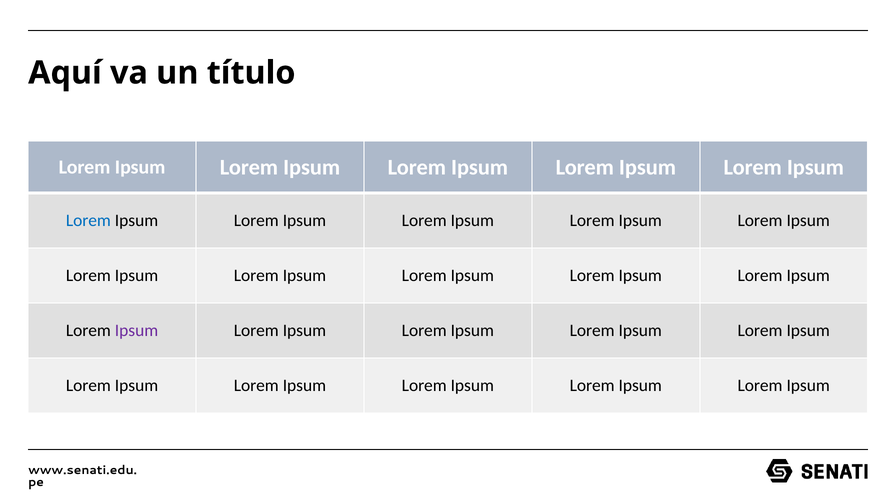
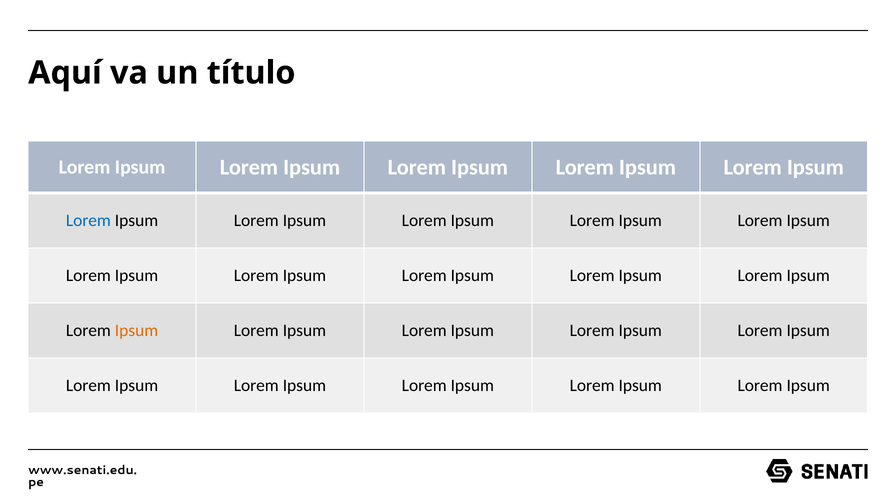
Ipsum colour: purple -> orange (137, 331)
